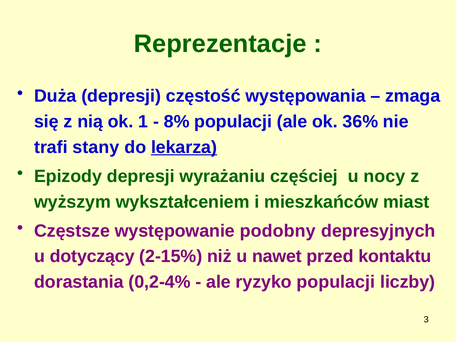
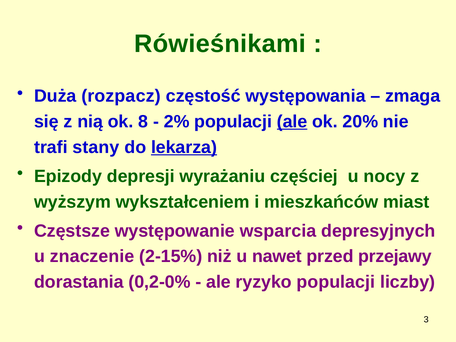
Reprezentacje: Reprezentacje -> Rówieśnikami (220, 44)
Duża depresji: depresji -> rozpacz (121, 96)
1: 1 -> 8 (143, 122)
8%: 8% -> 2% (177, 122)
ale underline: none -> present (292, 122)
36%: 36% -> 20% (360, 122)
podobny: podobny -> wsparcia (278, 231)
dotyczący: dotyczący -> znaczenie (92, 256)
kontaktu: kontaktu -> przejawy (395, 256)
0,2-4%: 0,2-4% -> 0,2-0% (160, 282)
